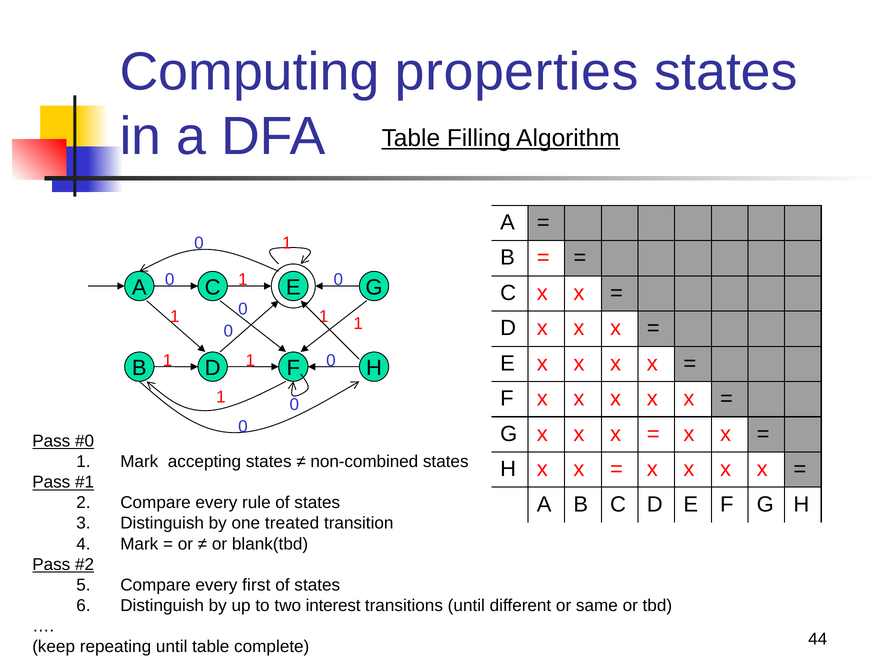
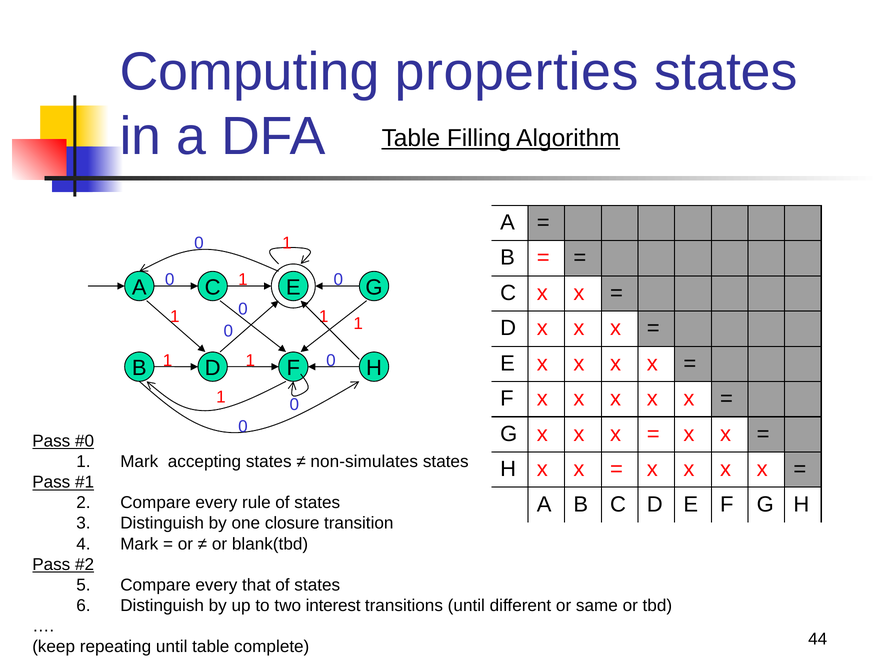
non-combined: non-combined -> non-simulates (364, 462)
treated: treated -> closure (292, 523)
first: first -> that (256, 585)
